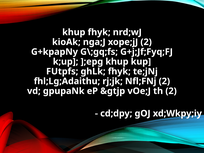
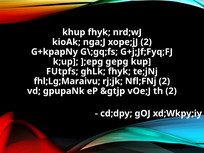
];epg khup: khup -> gepg (117, 62)
fhl;Lg;Adaithu: fhl;Lg;Adaithu -> fhl;Lg;Maraivu (67, 81)
